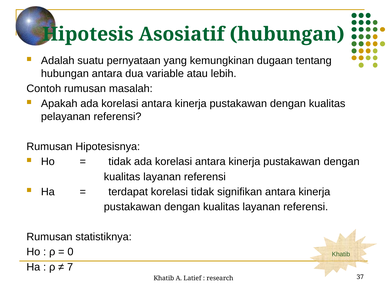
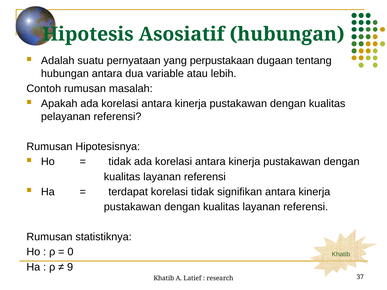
kemungkinan: kemungkinan -> perpustakaan (222, 61)
7: 7 -> 9 (70, 267)
